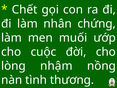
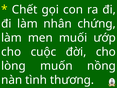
nhậm: nhậm -> muốn (56, 66)
